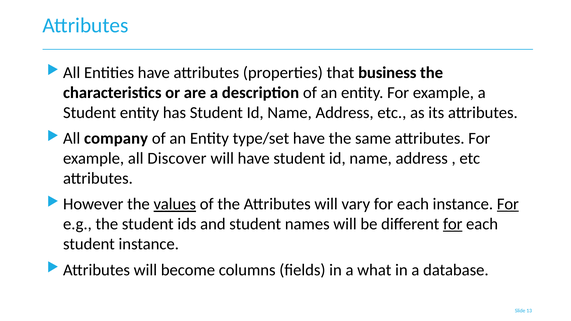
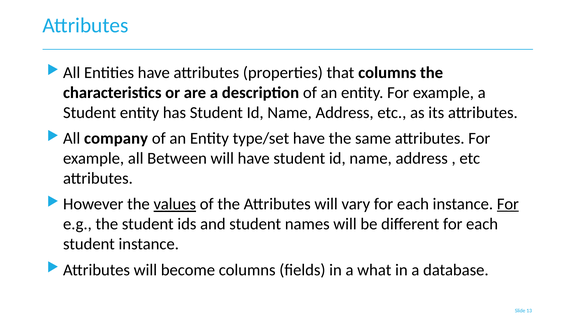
that business: business -> columns (387, 73)
Discover: Discover -> Between (177, 158)
for underline: present -> none (453, 224)
